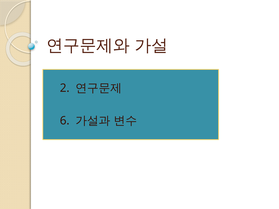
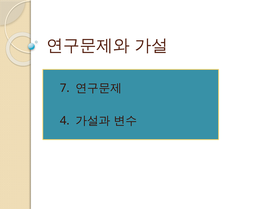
1 2: 2 -> 7 (65, 88)
6: 6 -> 4 (65, 121)
